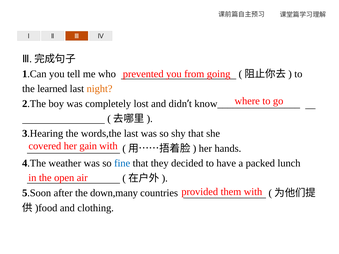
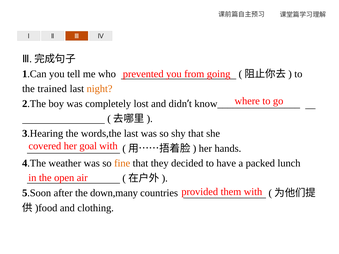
learned: learned -> trained (52, 89)
gain: gain -> goal (88, 146)
fine colour: blue -> orange (122, 163)
